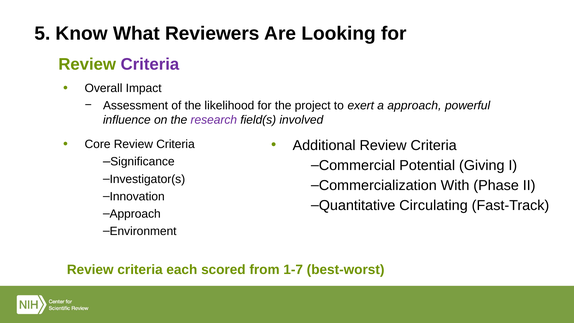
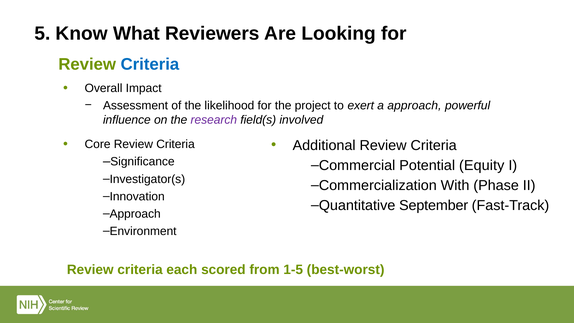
Criteria colour: purple -> blue (150, 64)
Giving: Giving -> Equity (482, 165)
Circulating: Circulating -> September (434, 205)
1-7: 1-7 -> 1-5 (293, 270)
